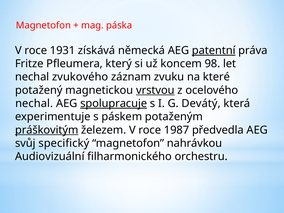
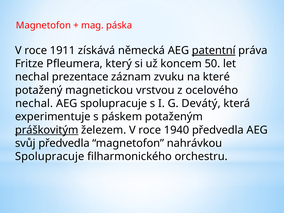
1931: 1931 -> 1911 (63, 50)
98: 98 -> 50 (212, 64)
zvukového: zvukového -> prezentace (80, 77)
vrstvou underline: present -> none (155, 90)
spolupracuje underline: present -> none (114, 103)
1987: 1987 -> 1940 (177, 130)
svůj specifický: specifický -> předvedla (64, 143)
Audiovizuální: Audiovizuální -> Spolupracuje (50, 157)
